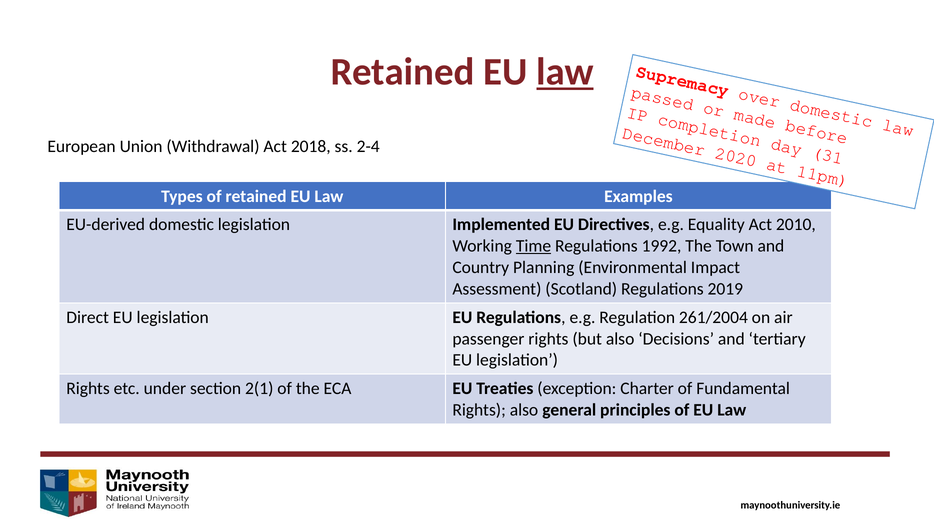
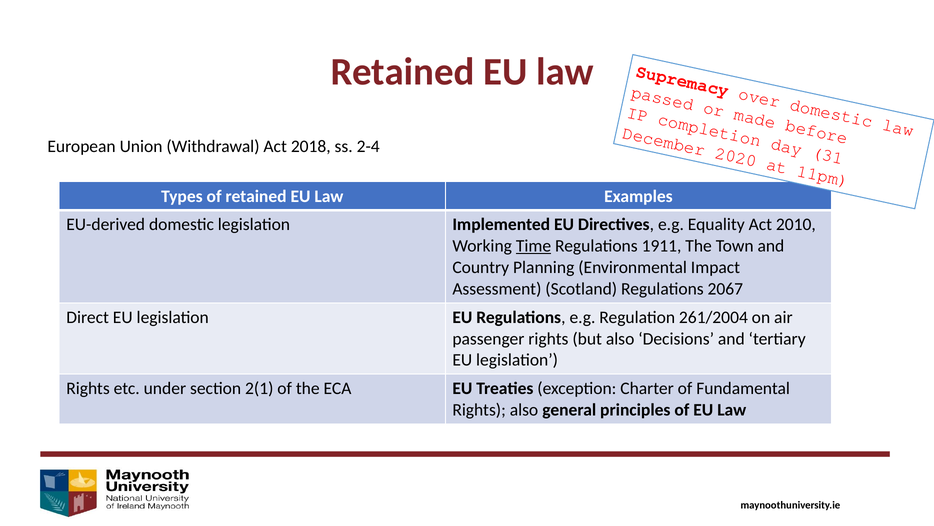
law underline: present -> none (565, 72)
1992: 1992 -> 1911 (662, 246)
2019: 2019 -> 2067 (725, 289)
